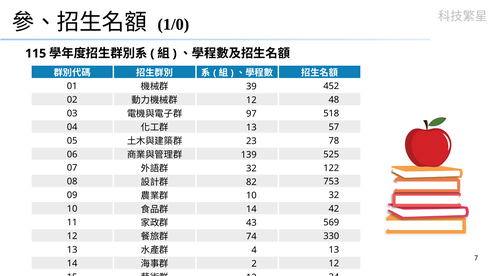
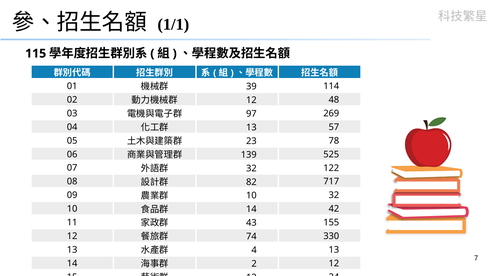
1/0: 1/0 -> 1/1 (173, 25)
452: 452 -> 114 (331, 86)
518: 518 -> 269 (331, 114)
753: 753 -> 717 (331, 182)
569: 569 -> 155 (331, 223)
